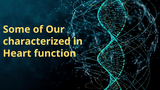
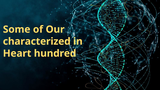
function: function -> hundred (55, 53)
